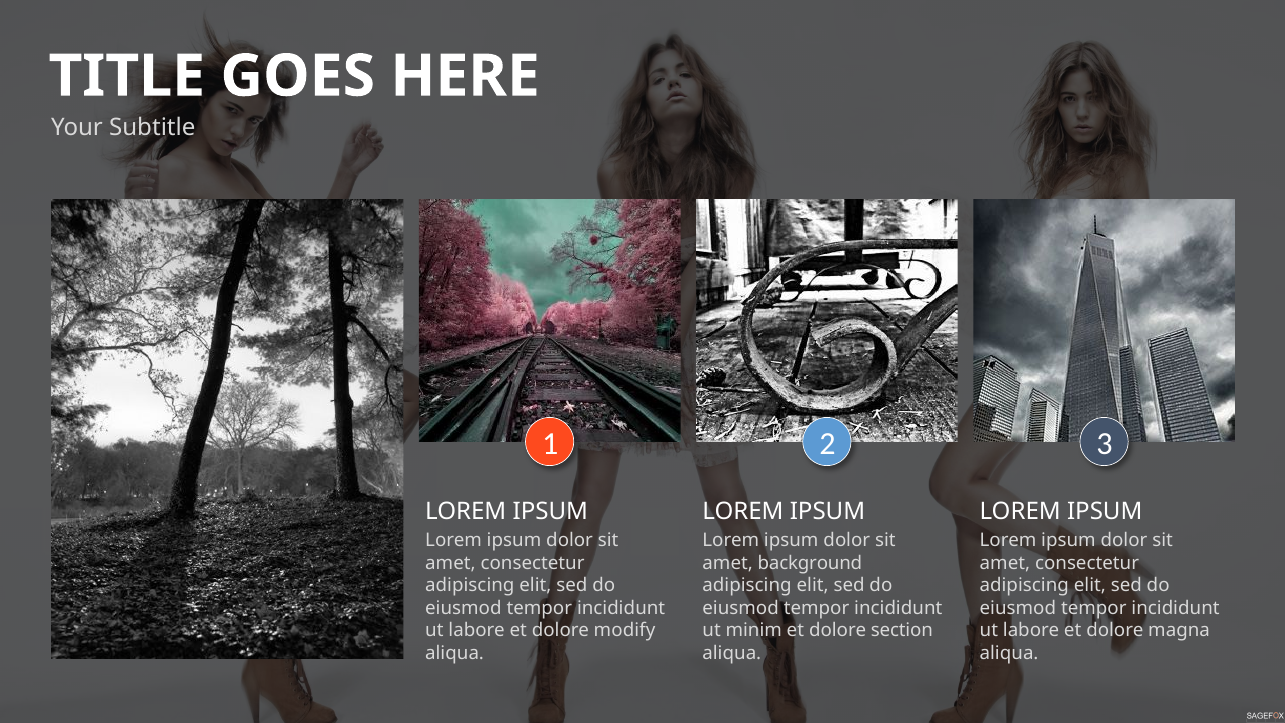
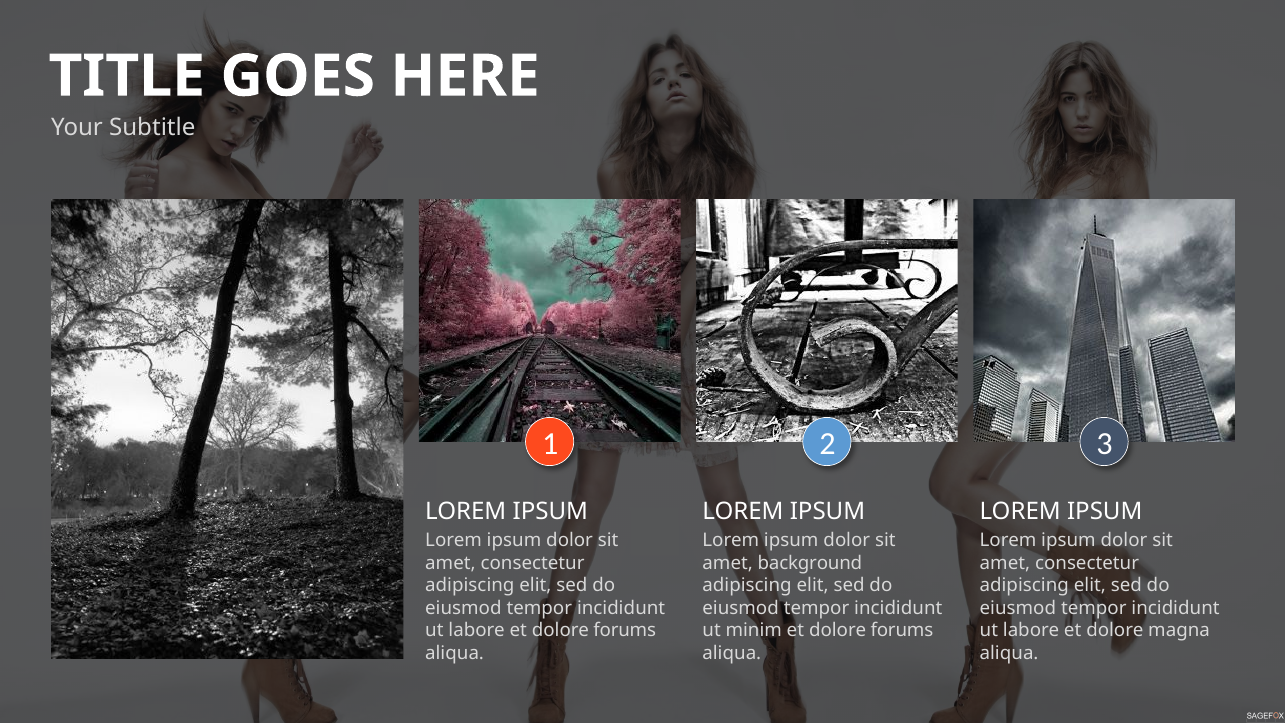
labore et dolore modify: modify -> forums (625, 631)
section: section -> forums (902, 631)
